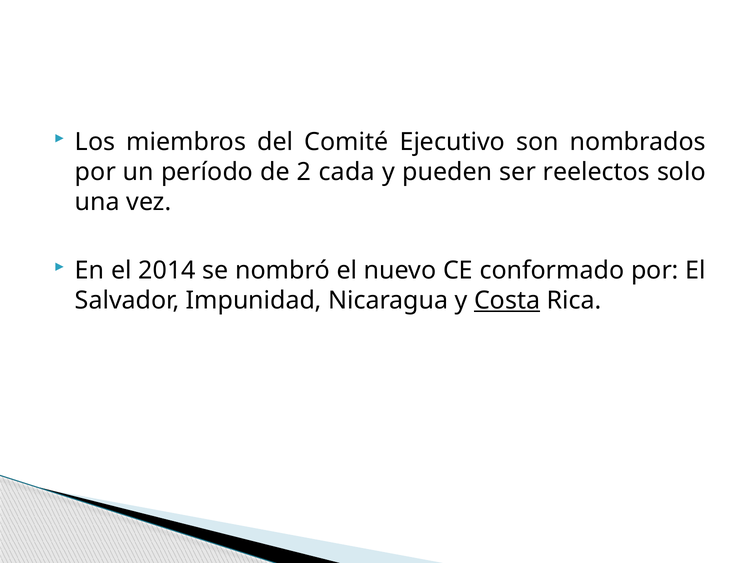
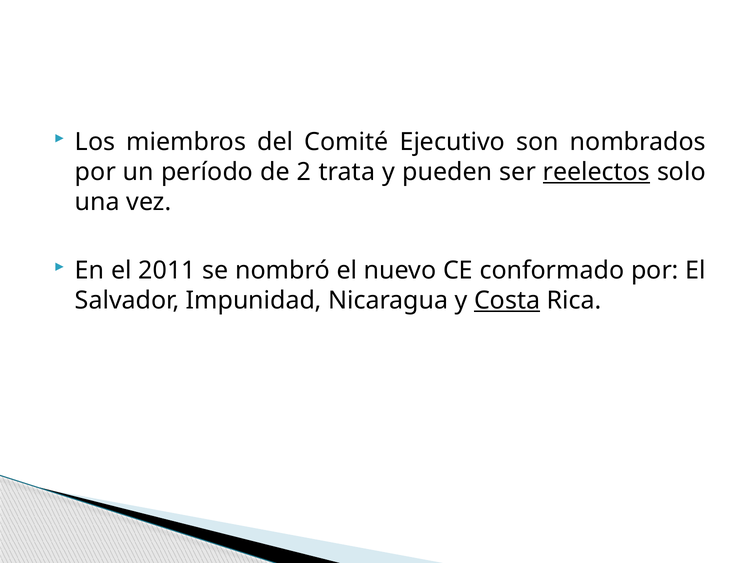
cada: cada -> trata (347, 172)
reelectos underline: none -> present (596, 172)
2014: 2014 -> 2011 (167, 271)
